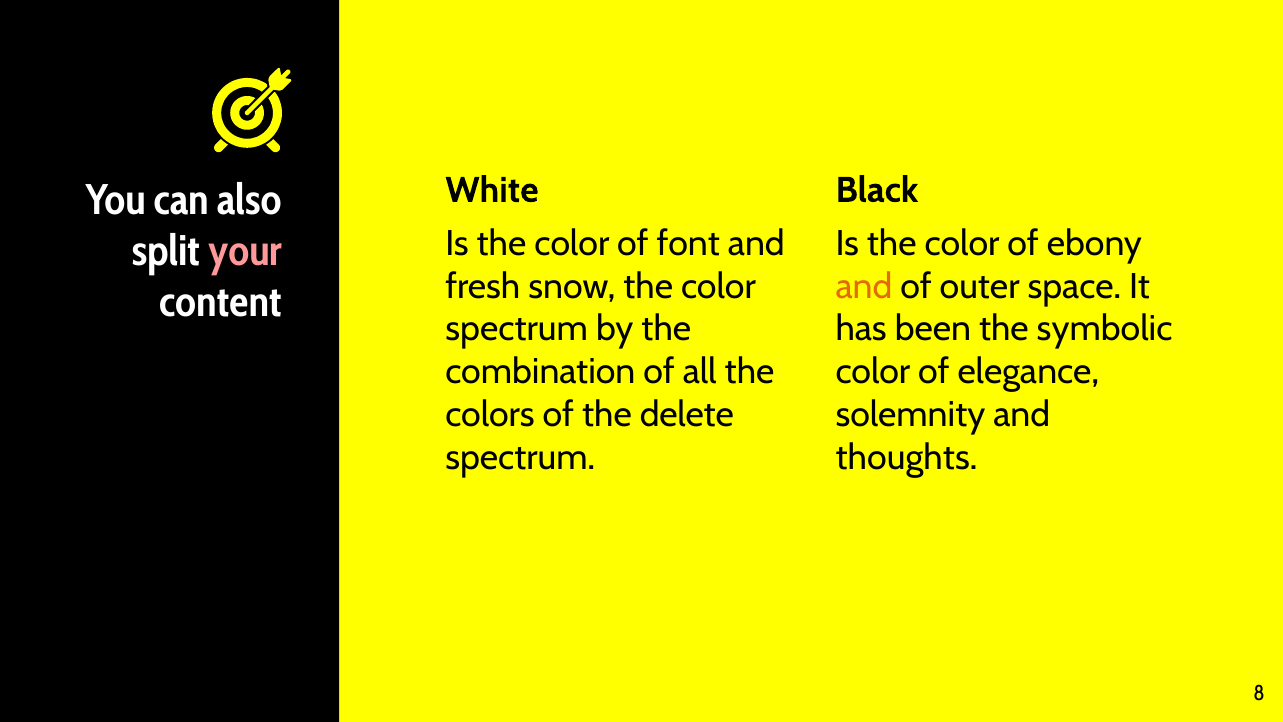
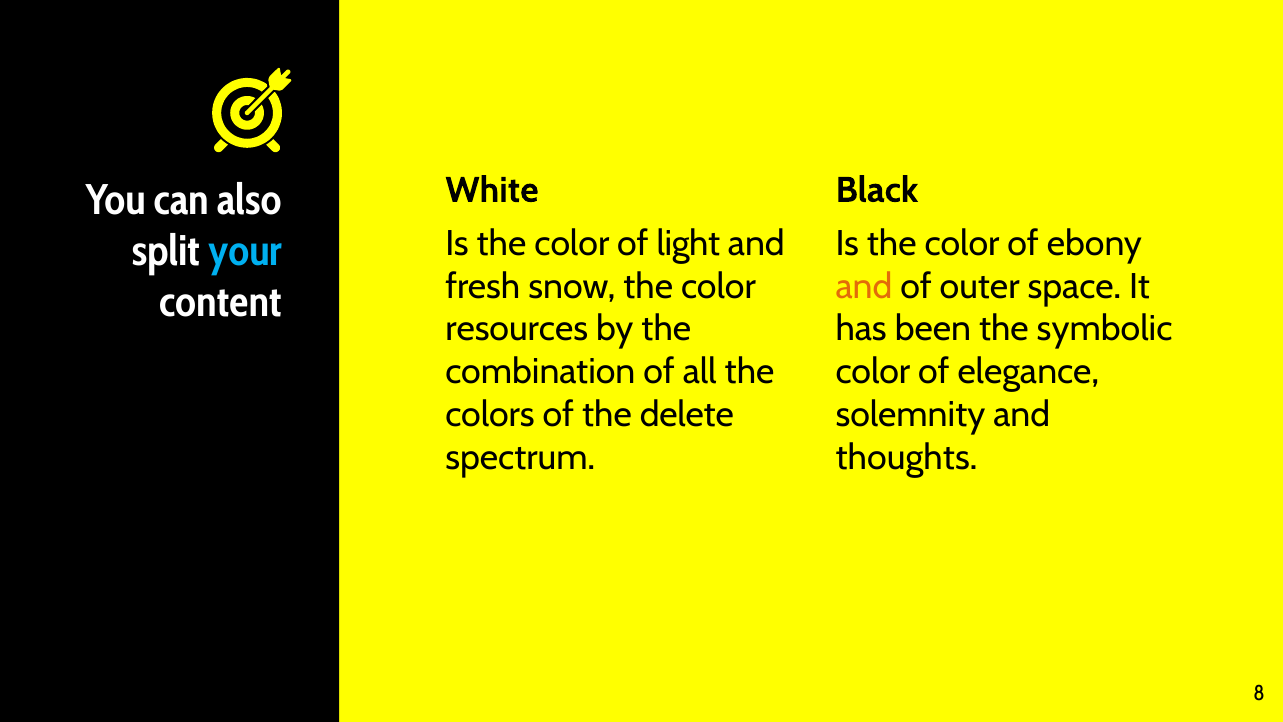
font: font -> light (688, 243)
your colour: pink -> light blue (245, 251)
spectrum: spectrum -> resources (517, 329)
